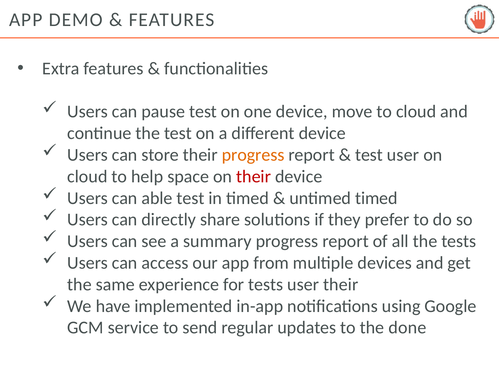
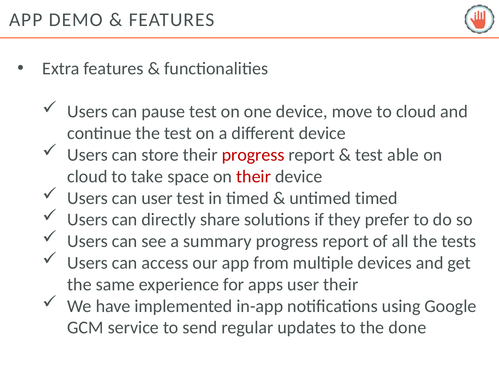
progress colour: orange -> red (253, 155)
test user: user -> able (403, 155)
help: help -> take (147, 177)
can able: able -> user (157, 198)
for tests: tests -> apps (266, 285)
